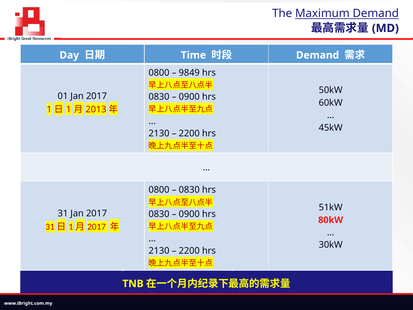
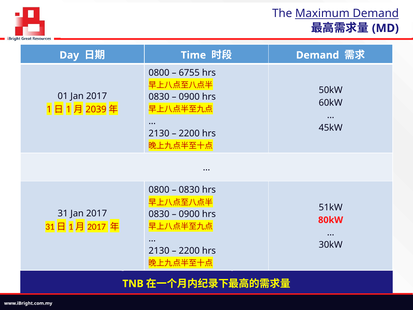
9849: 9849 -> 6755 (189, 73)
2013: 2013 -> 2039 (96, 109)
